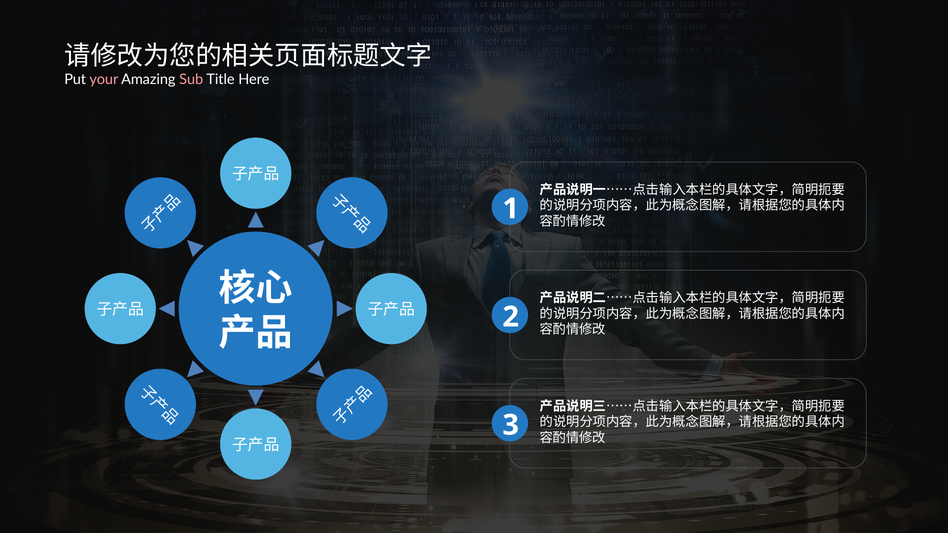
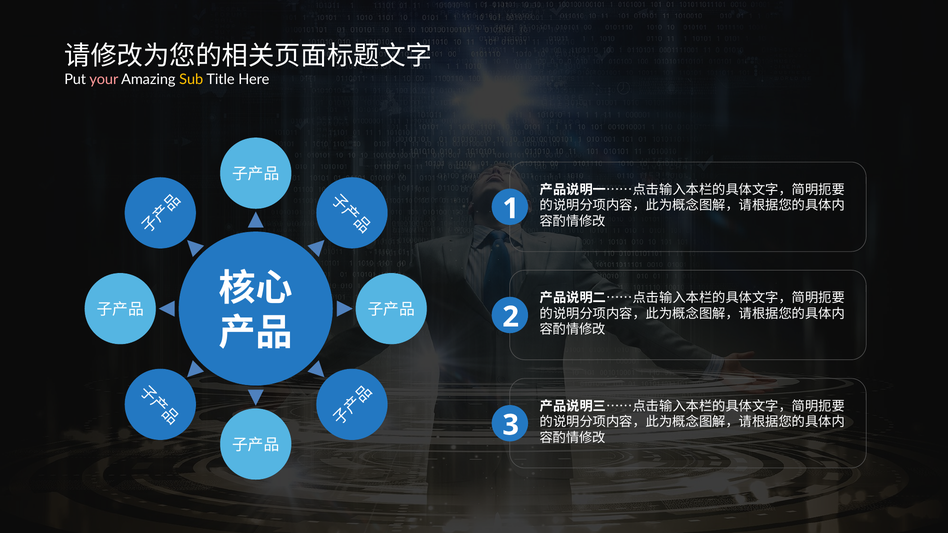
Sub colour: pink -> yellow (191, 80)
